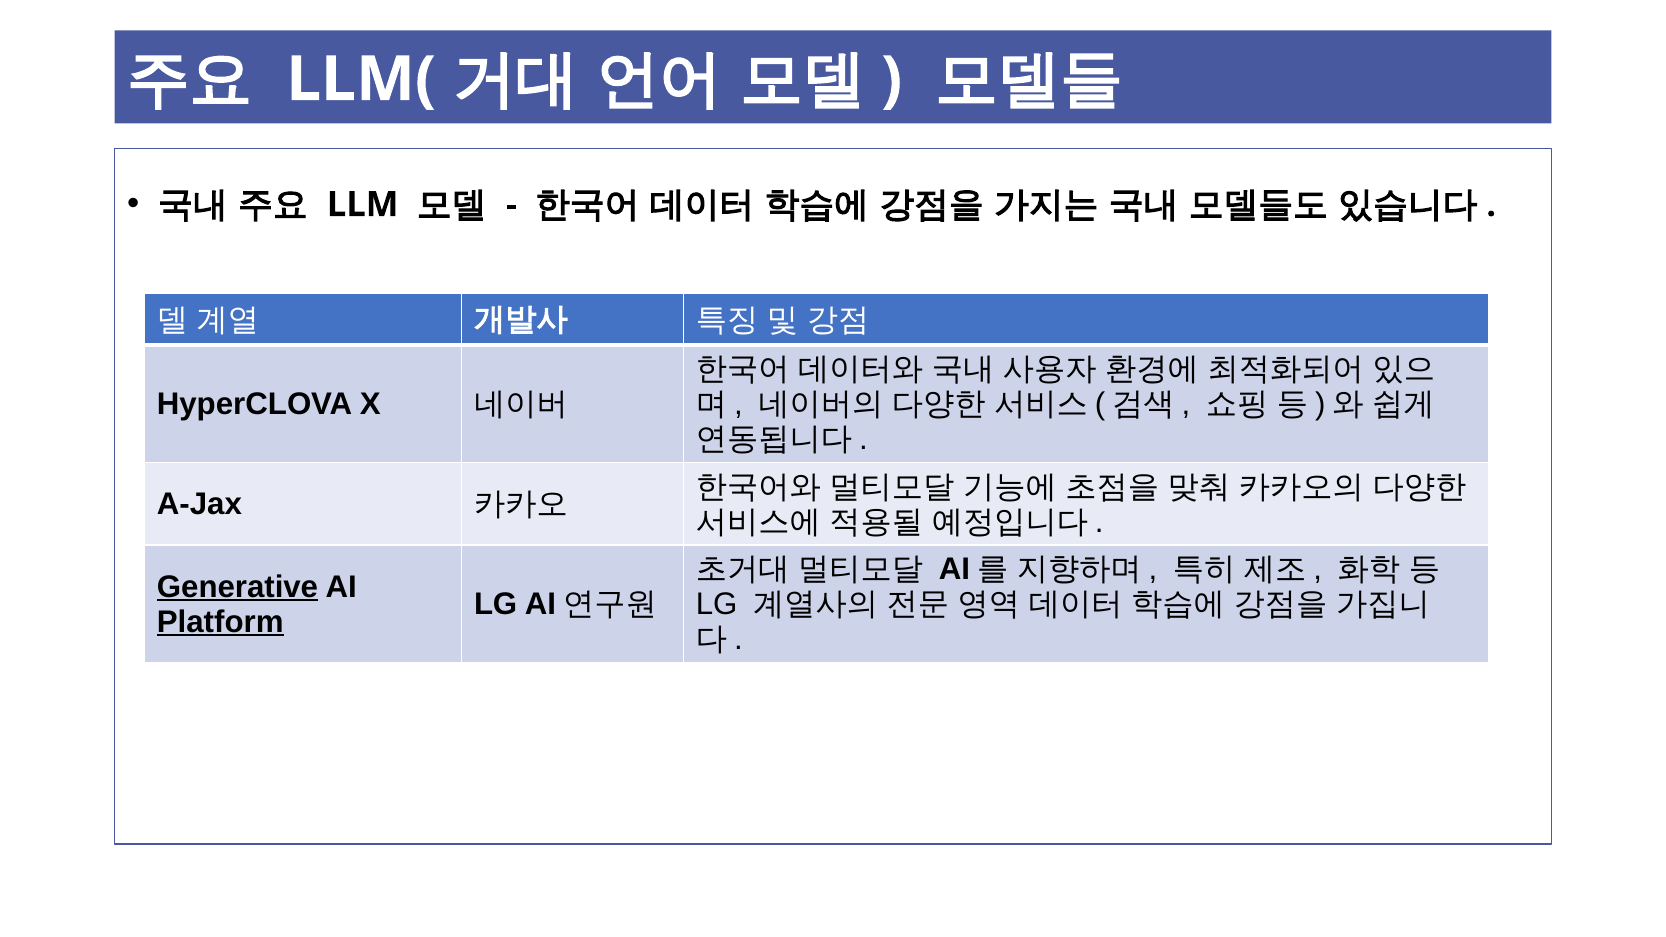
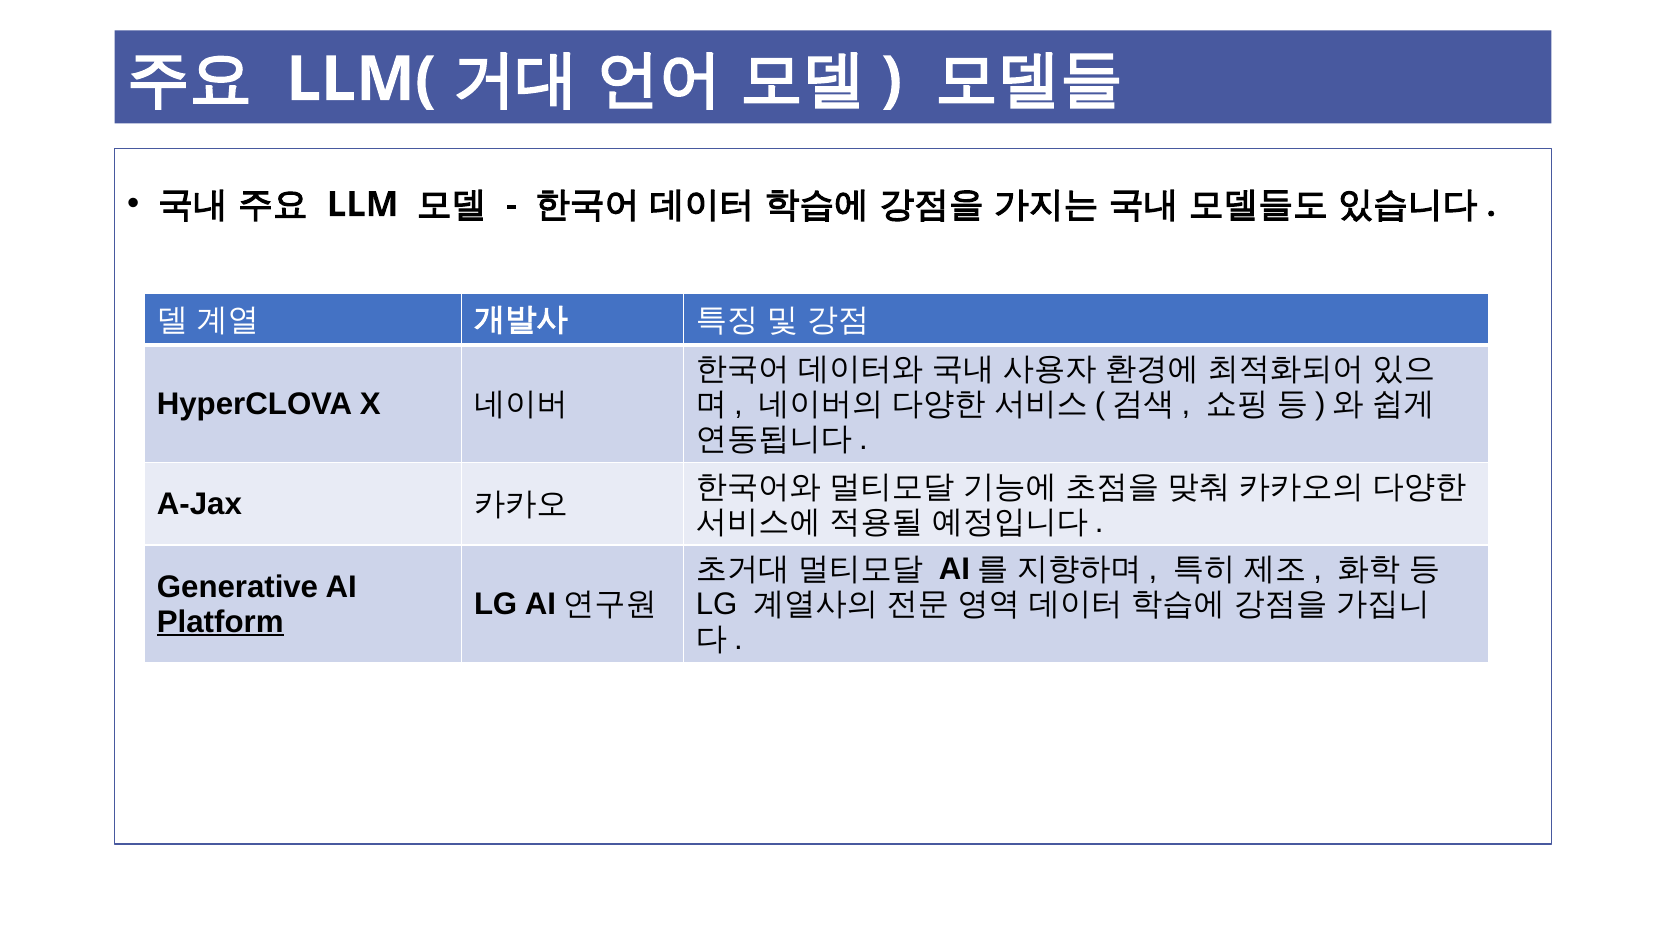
Generative underline: present -> none (238, 587)
